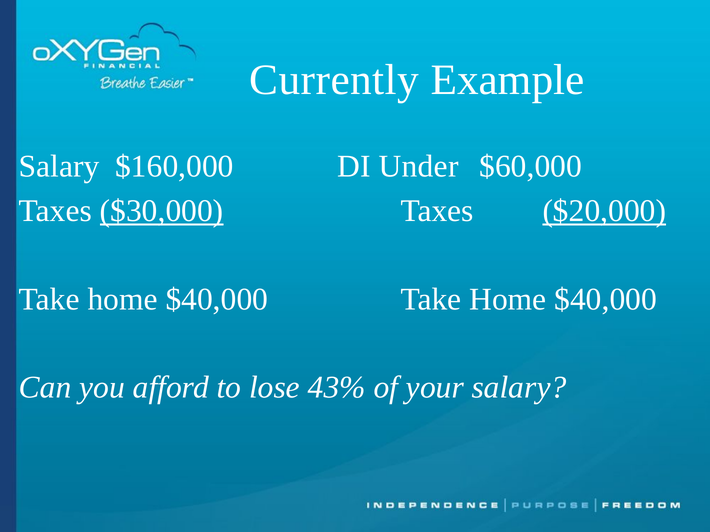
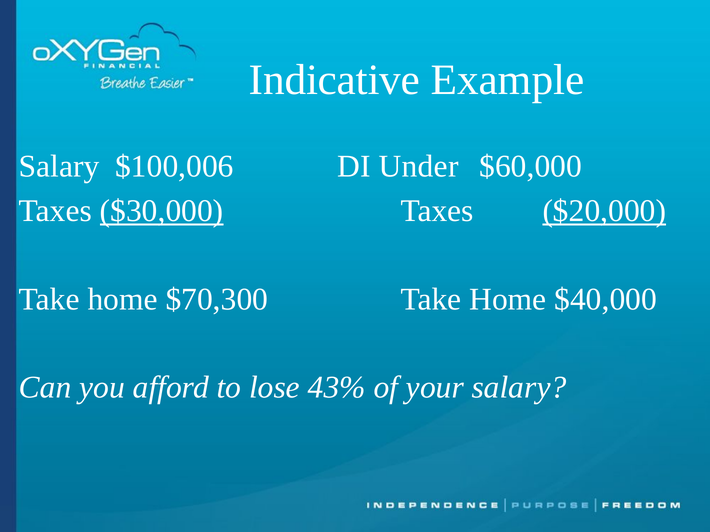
Currently: Currently -> Indicative (334, 80)
$160,000: $160,000 -> $100,006 (174, 167)
$40,000: $40,000 -> $70,300 (217, 299)
